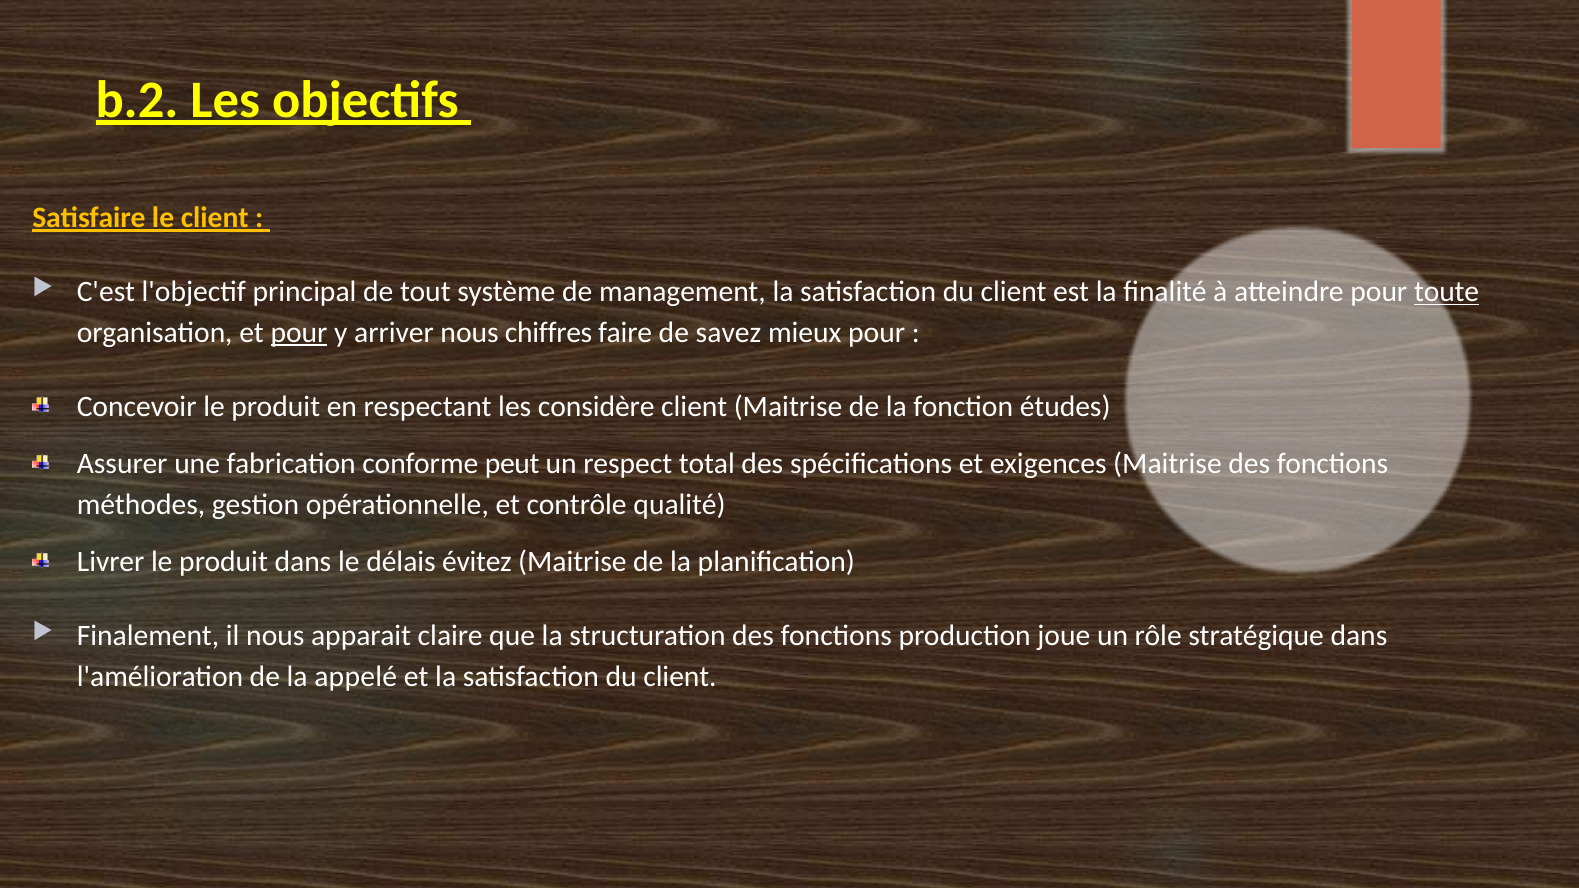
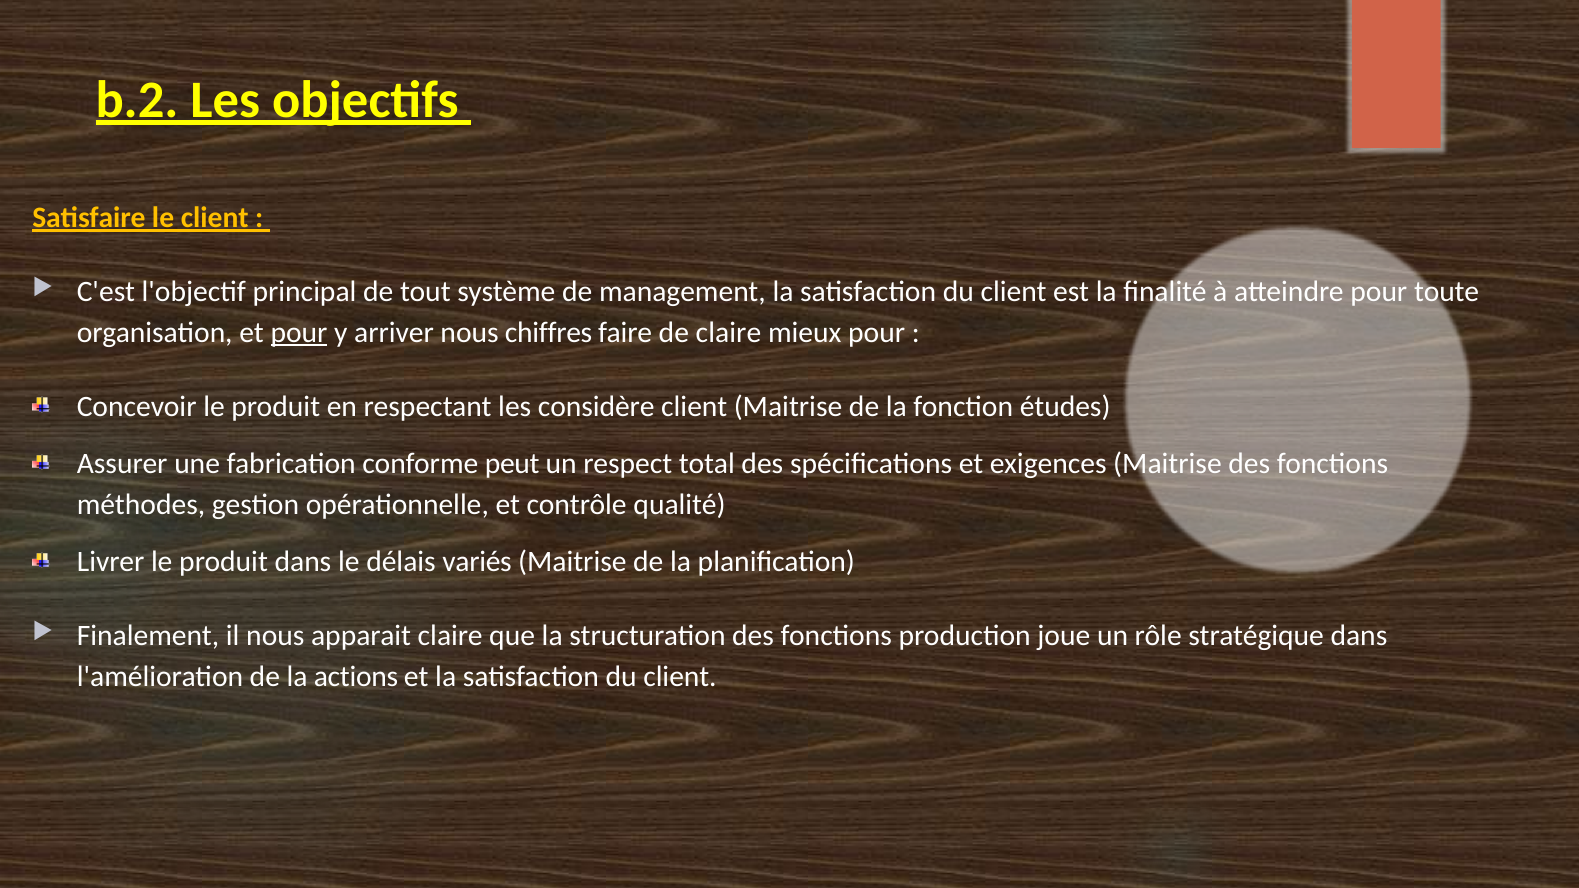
toute underline: present -> none (1447, 292)
de savez: savez -> claire (729, 333)
évitez: évitez -> variés (477, 562)
appelé: appelé -> actions (356, 677)
